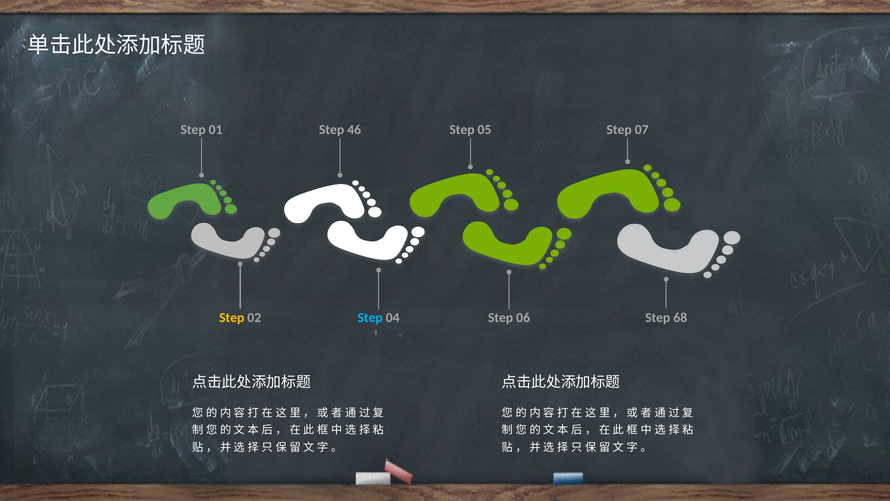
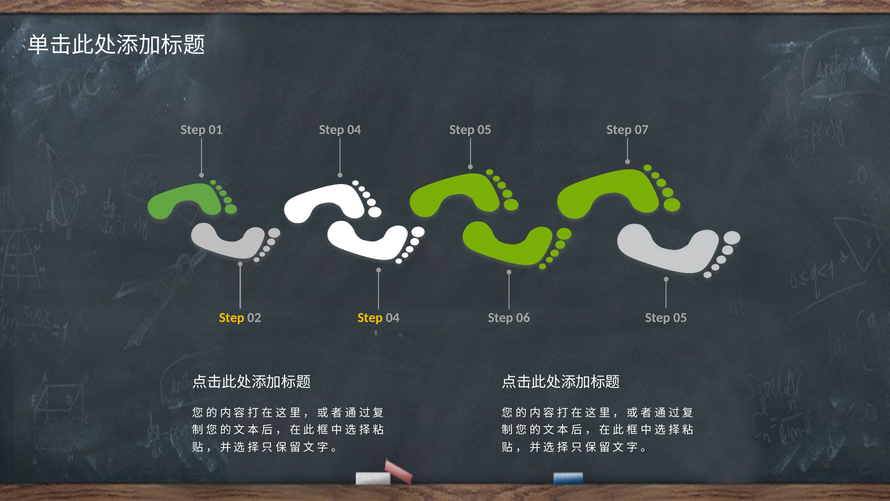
46: 46 -> 04 (354, 130)
Step colour: light blue -> yellow (370, 317)
68: 68 -> 05 (680, 317)
